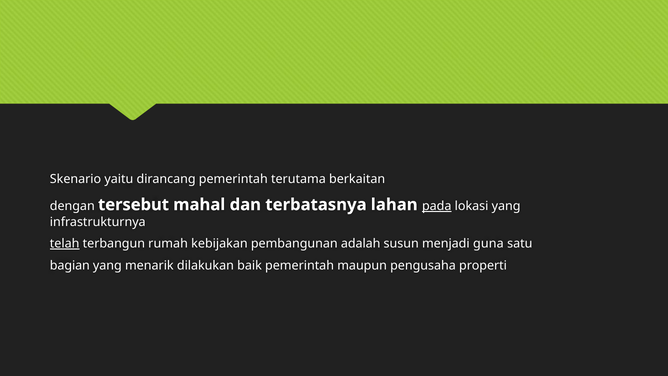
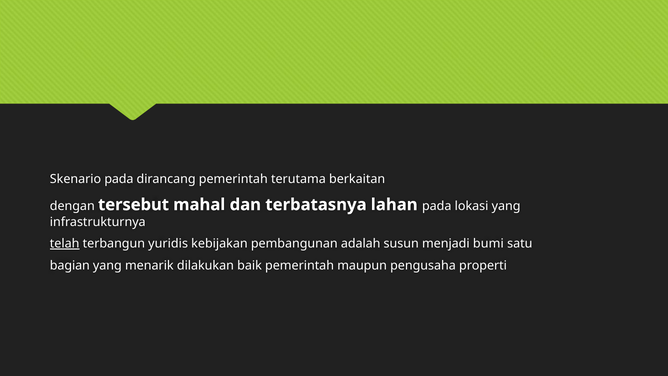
Skenario yaitu: yaitu -> pada (119, 179)
pada underline: present -> none (437, 206)
rumah: rumah -> yuridis (168, 244)
guna: guna -> bumi (488, 244)
